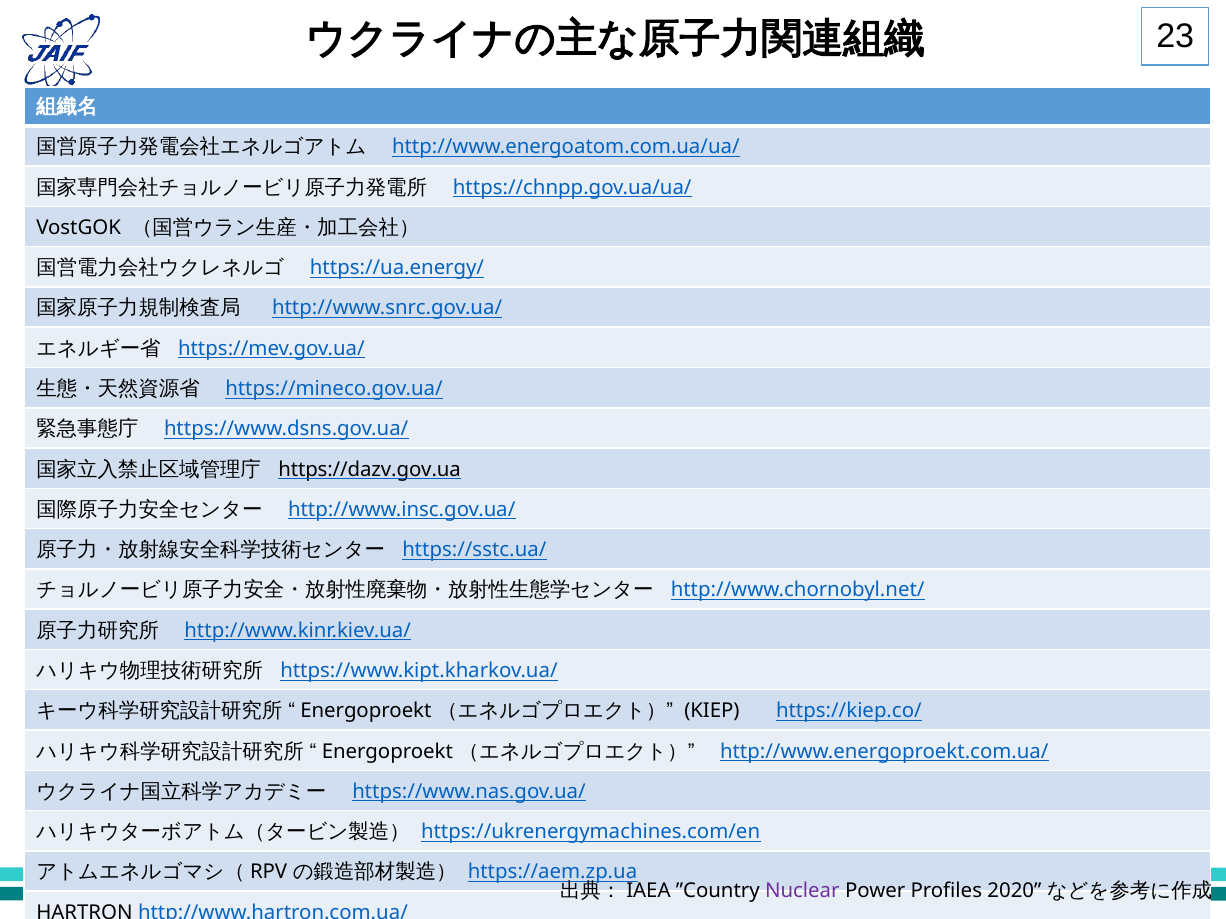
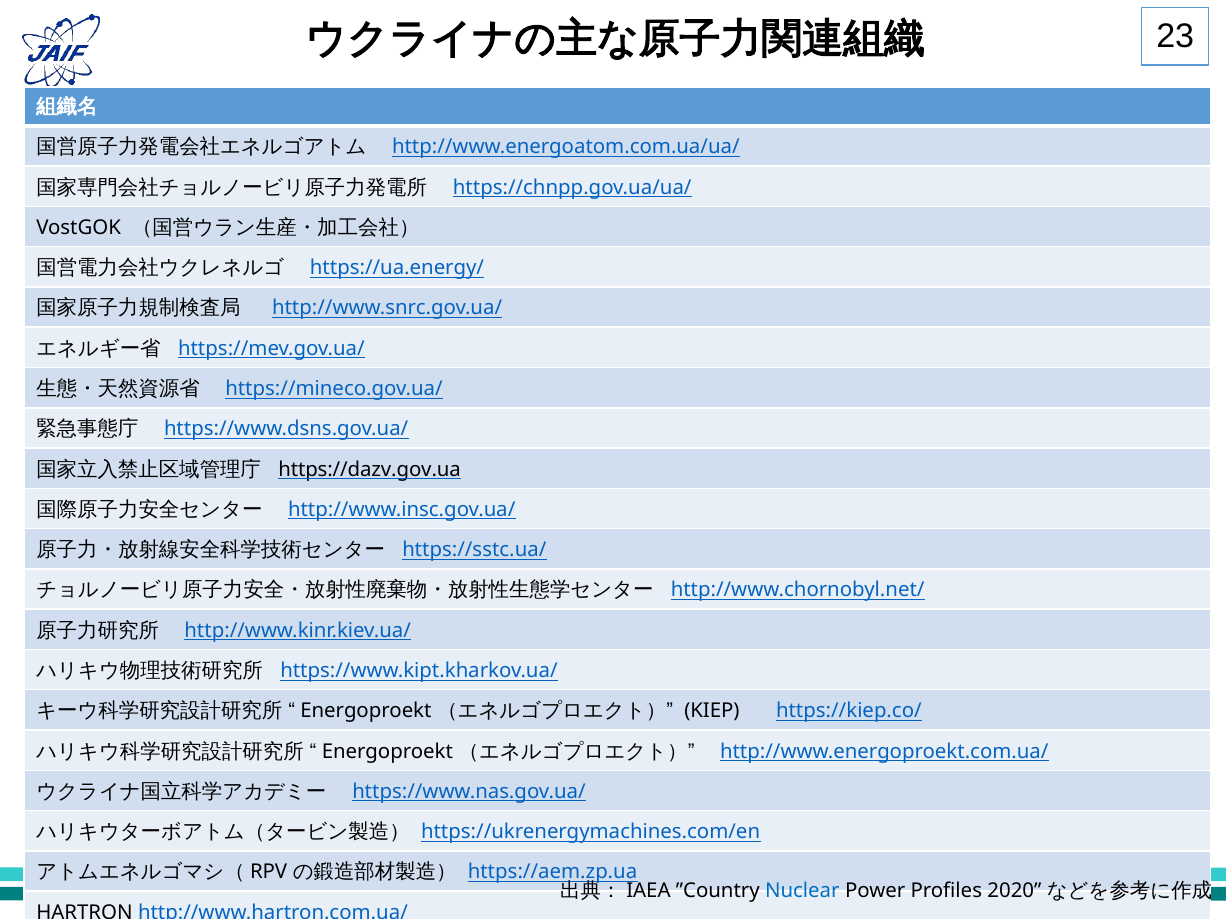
Nuclear colour: purple -> blue (802, 891)
